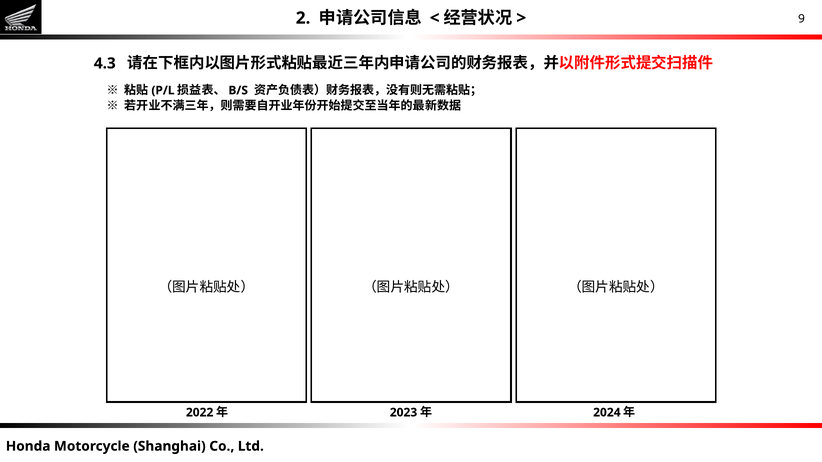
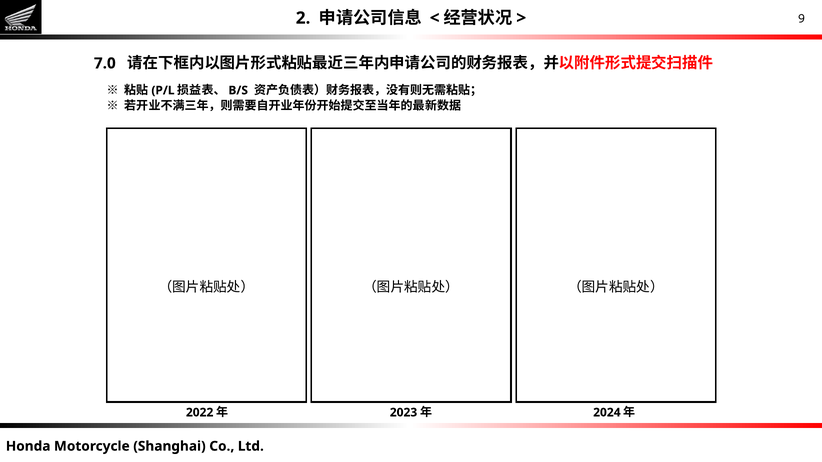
4.3: 4.3 -> 7.0 (105, 63)
